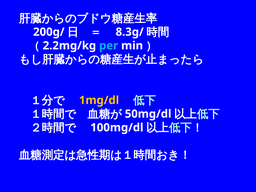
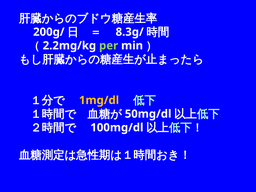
per colour: light blue -> light green (109, 46)
